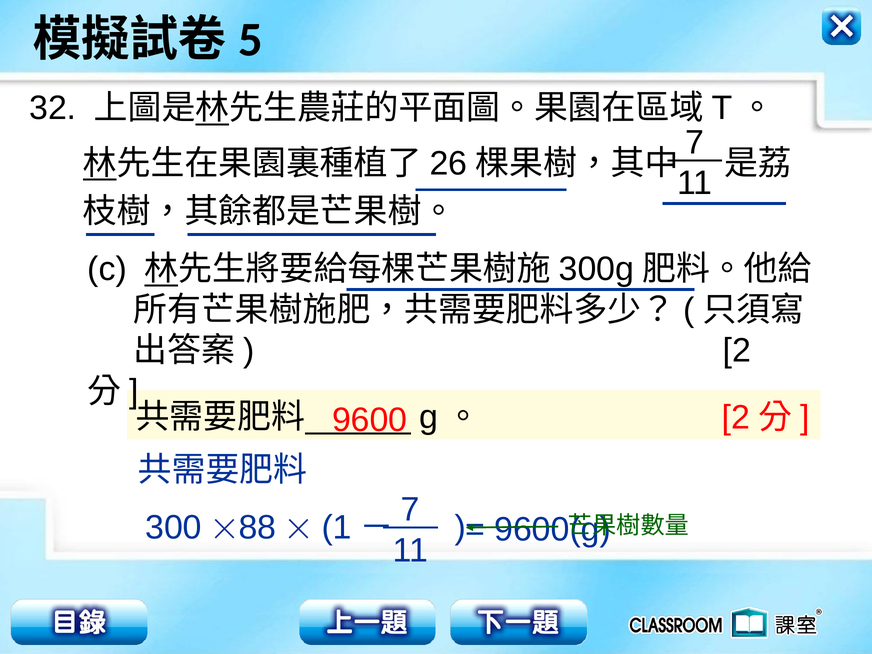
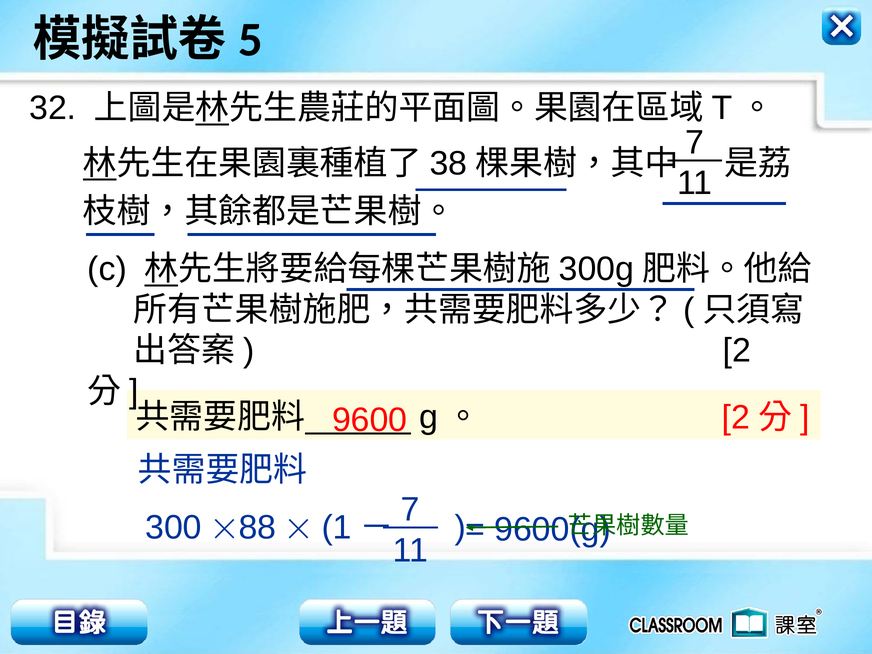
26: 26 -> 38 (449, 163)
